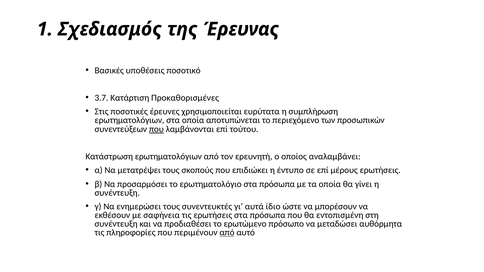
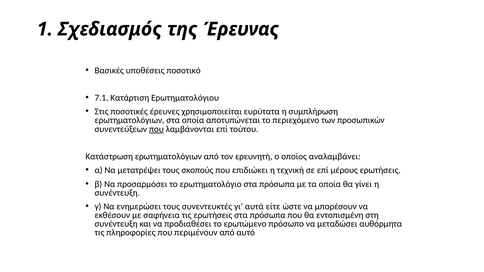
3.7: 3.7 -> 7.1 (101, 98)
Προκαθορισμένες: Προκαθορισμένες -> Ερωτηματολόγιου (185, 98)
έντυπο: έντυπο -> τεχνική (290, 170)
ίδιο: ίδιο -> είτε (273, 207)
από underline: present -> none (227, 233)
